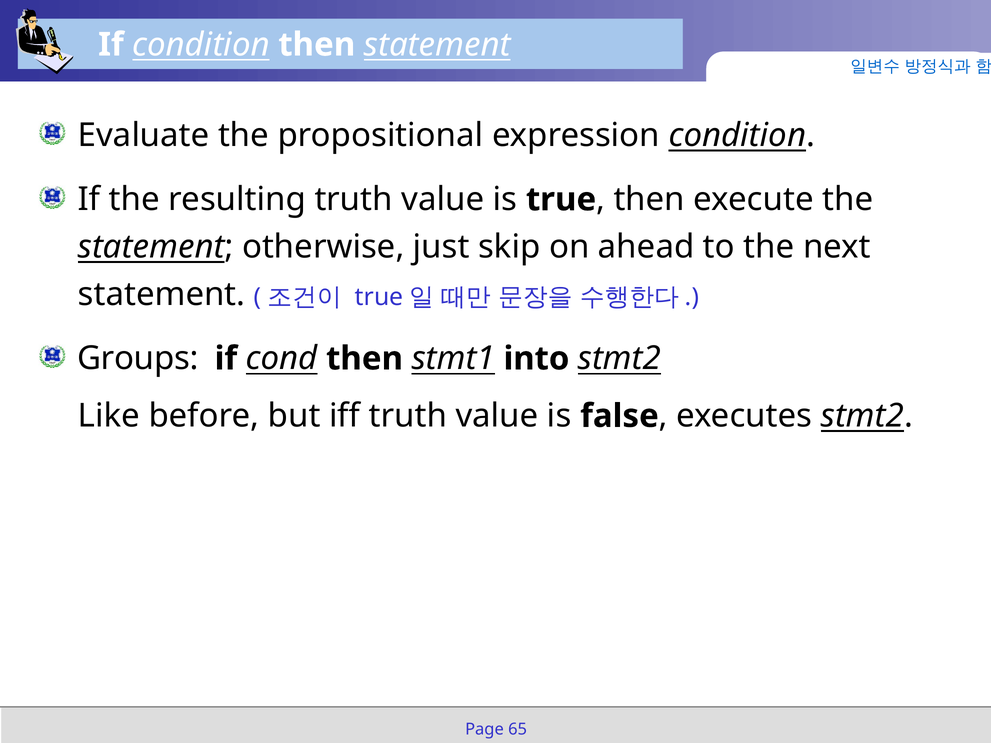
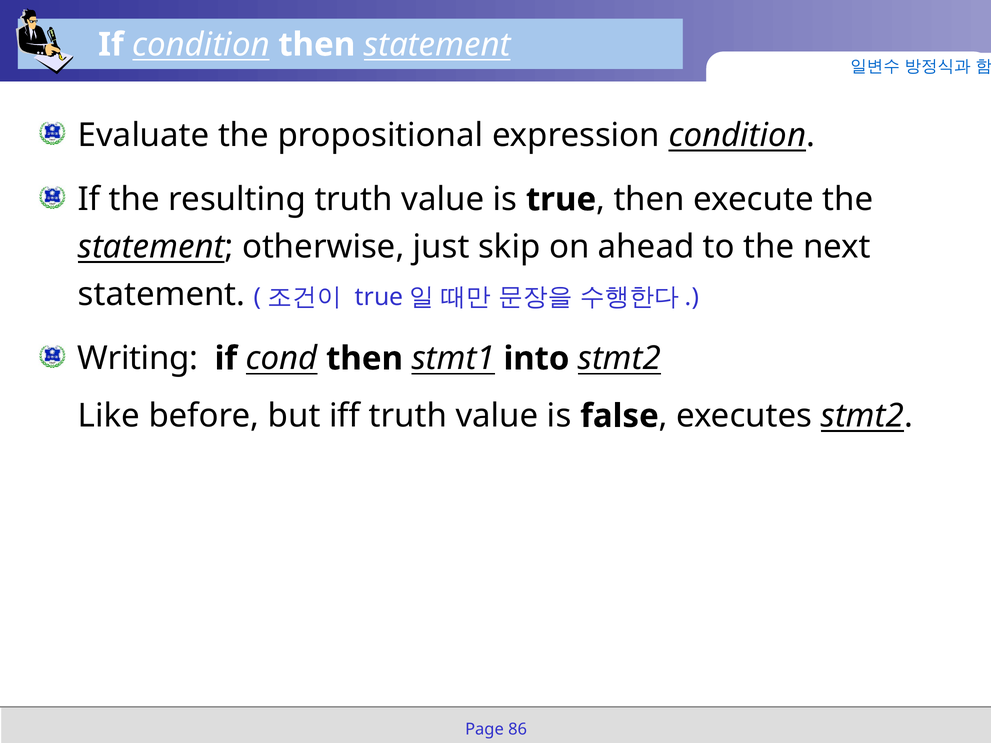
Groups: Groups -> Writing (138, 359)
65: 65 -> 86 (518, 729)
